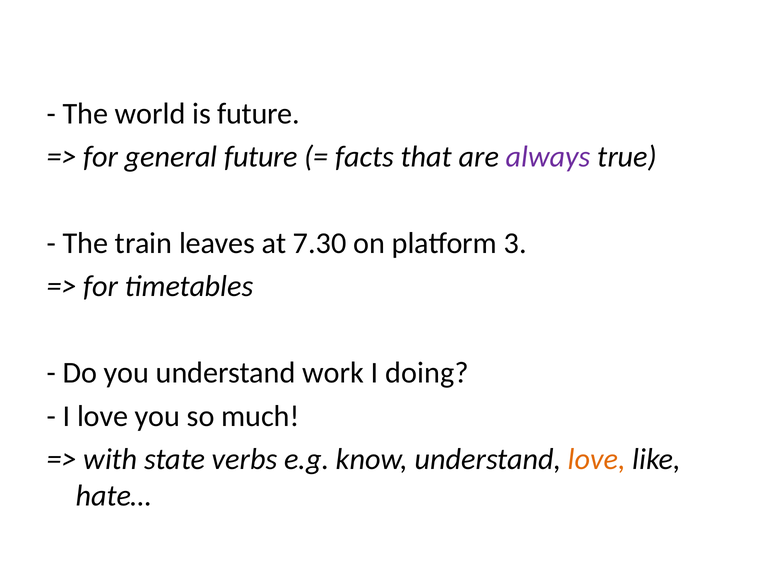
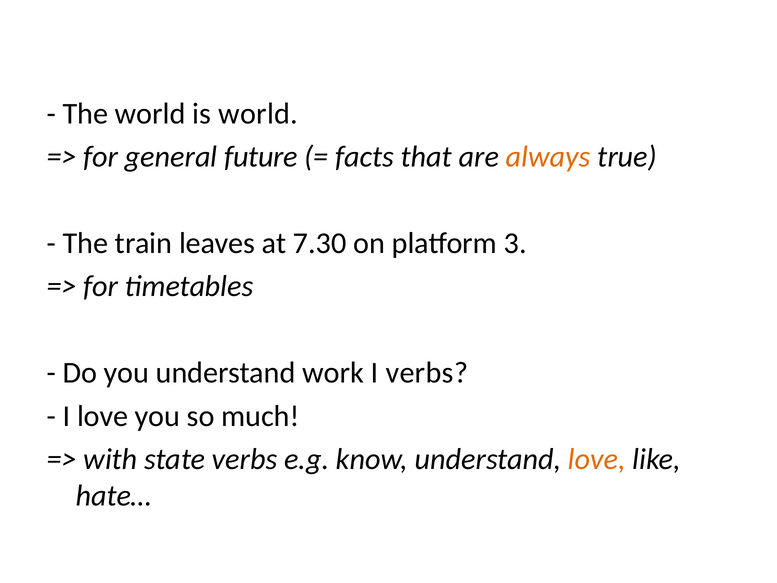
is future: future -> world (258, 114)
always colour: purple -> orange (548, 157)
I doing: doing -> verbs (427, 373)
